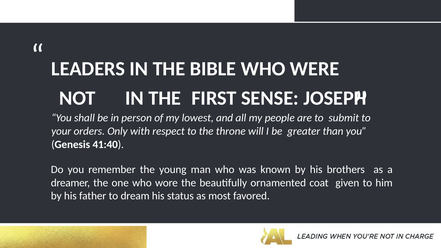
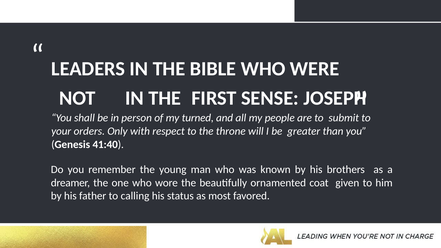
lowest: lowest -> turned (198, 118)
dream: dream -> calling (135, 196)
